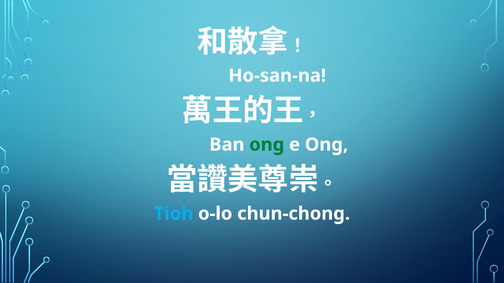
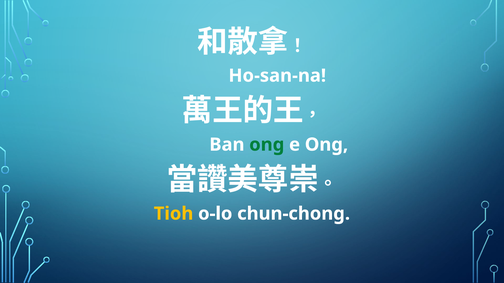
Tioh colour: light blue -> yellow (174, 214)
